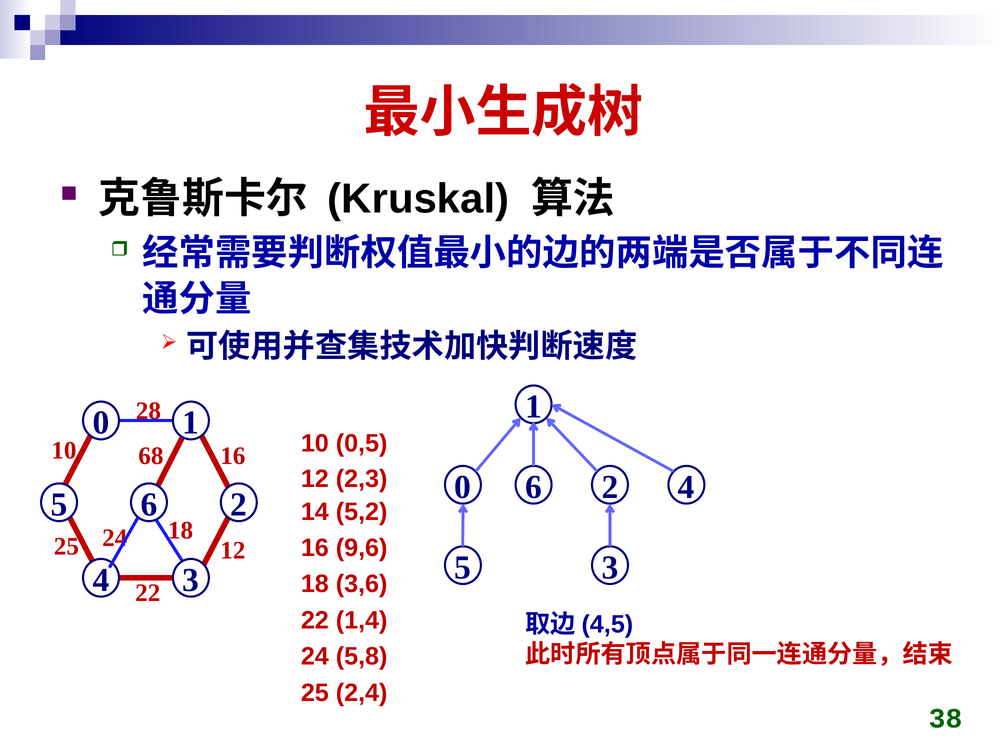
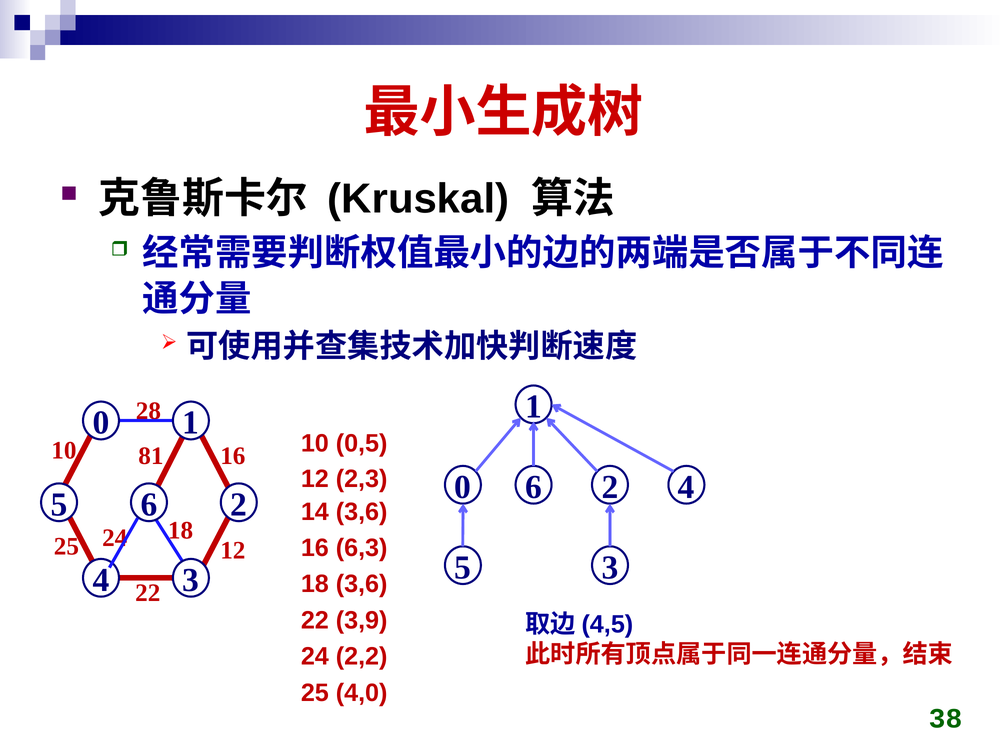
68: 68 -> 81 (151, 456)
14 5,2: 5,2 -> 3,6 (362, 512)
9,6: 9,6 -> 6,3 (362, 548)
1,4: 1,4 -> 3,9 (362, 621)
5,8: 5,8 -> 2,2 (362, 657)
2,4: 2,4 -> 4,0 (362, 693)
